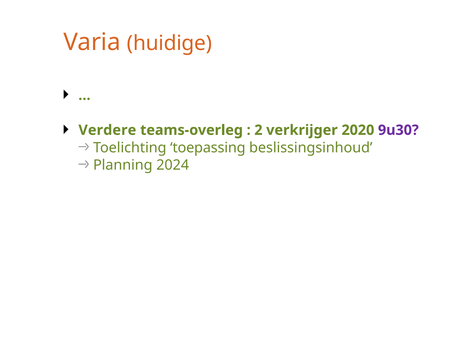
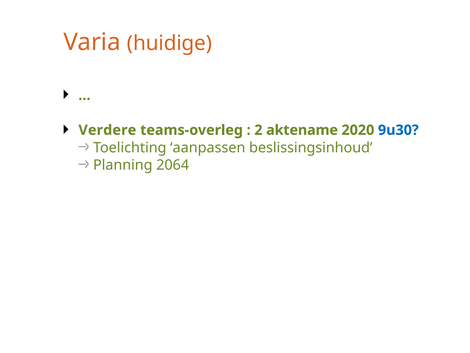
verkrijger: verkrijger -> aktename (302, 130)
9u30 colour: purple -> blue (398, 130)
toepassing: toepassing -> aanpassen (208, 147)
2024: 2024 -> 2064 (173, 165)
